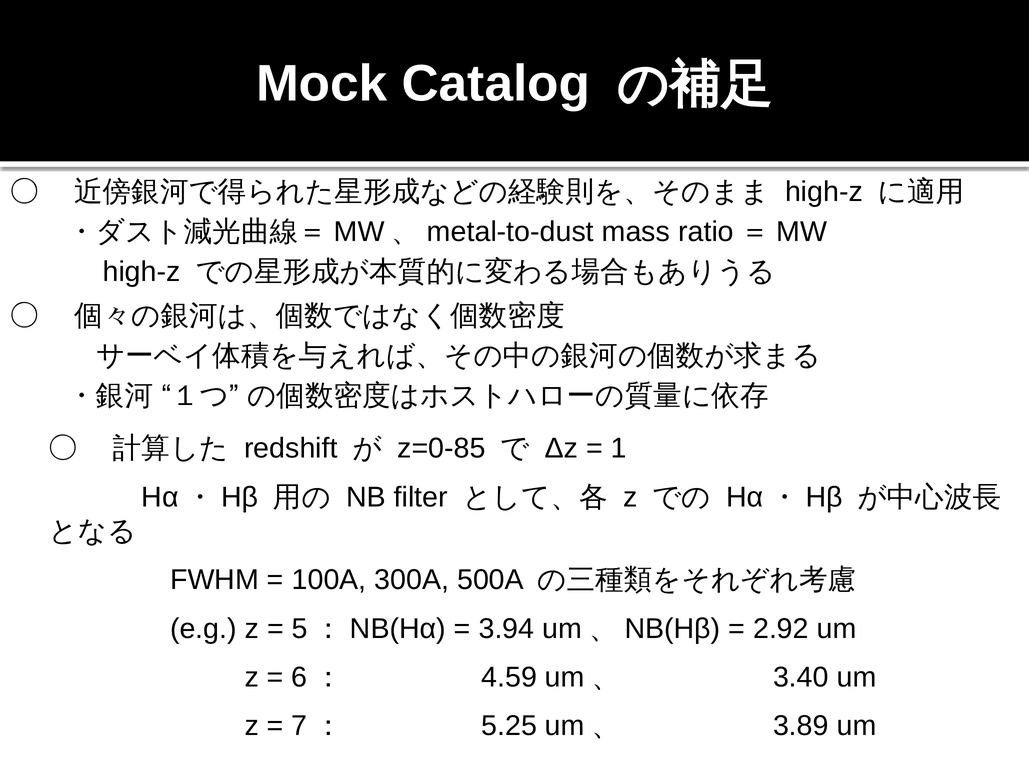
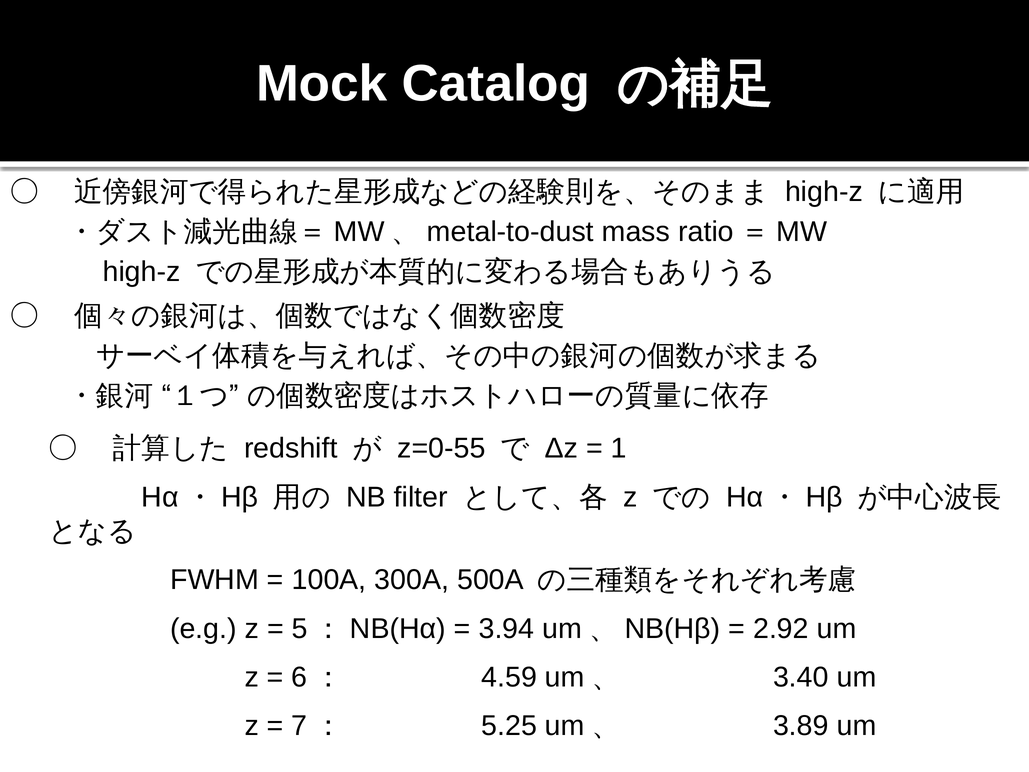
z=0-85: z=0-85 -> z=0-55 (441, 448)
